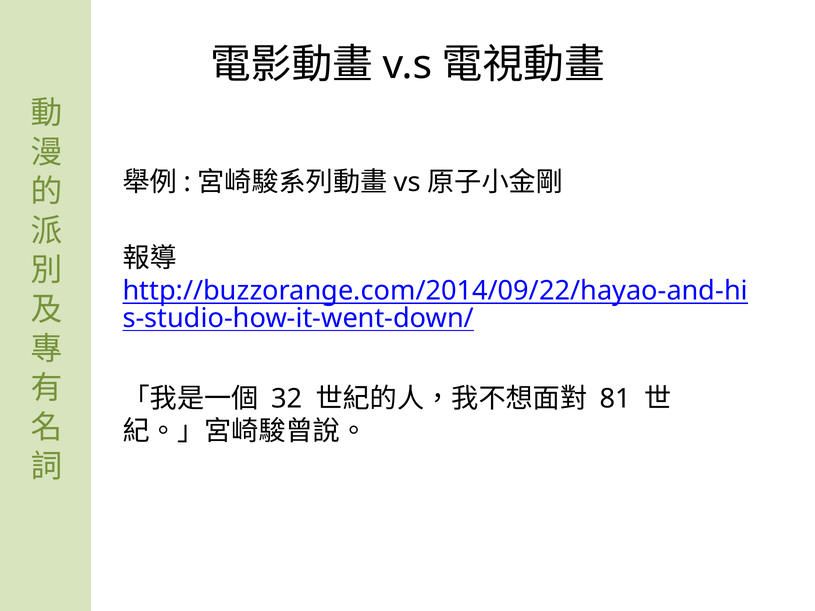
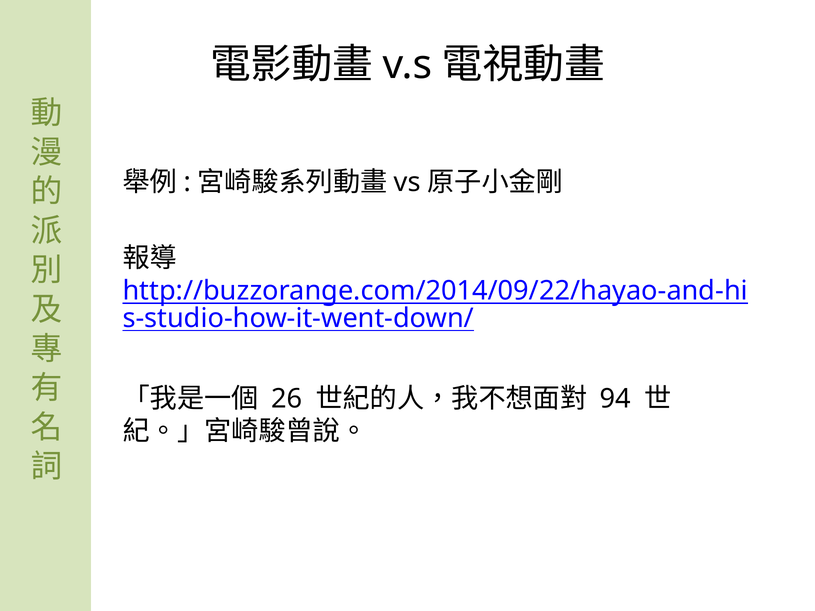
32: 32 -> 26 (287, 399)
81: 81 -> 94 (615, 399)
